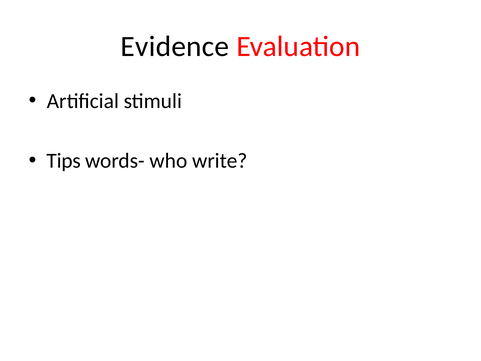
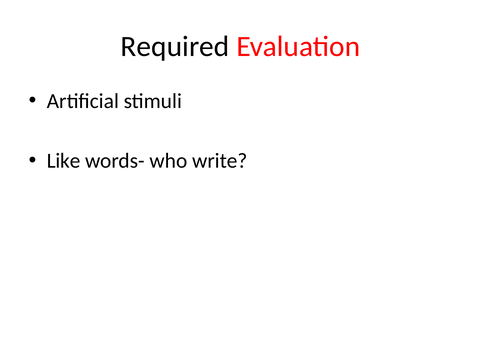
Evidence: Evidence -> Required (175, 47)
Tips: Tips -> Like (64, 161)
